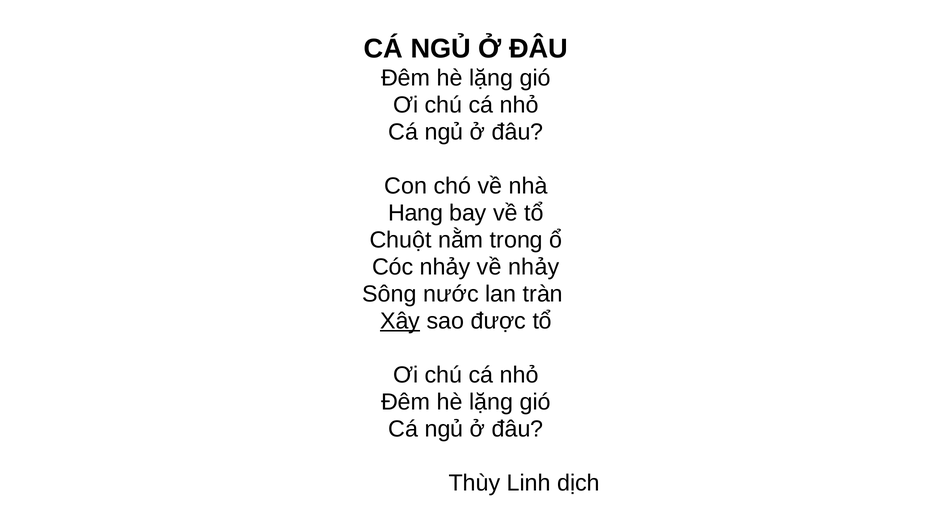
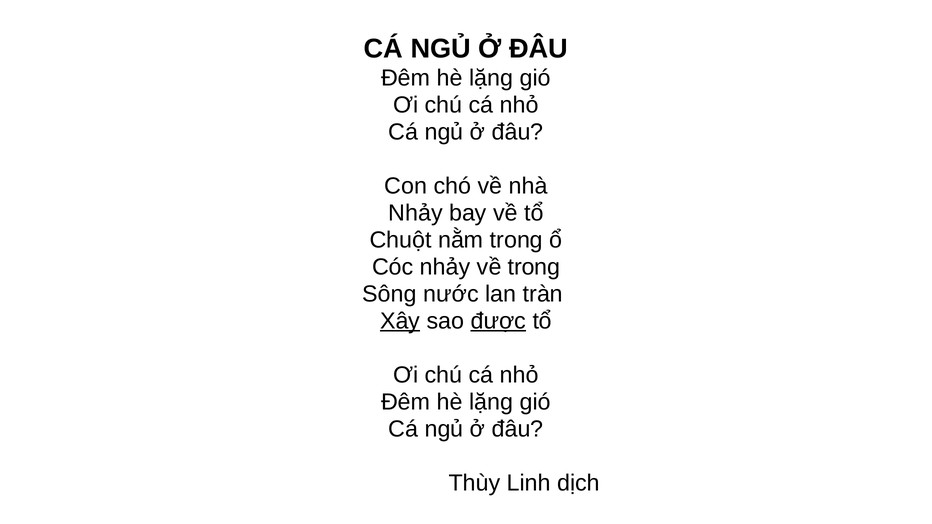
Hang: Hang -> Nhảy (416, 213)
về nhảy: nhảy -> trong (534, 267)
được underline: none -> present (498, 321)
